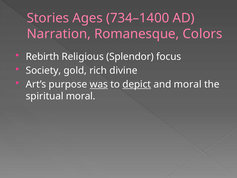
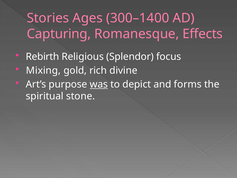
734–1400: 734–1400 -> 300–1400 (138, 18)
Narration: Narration -> Capturing (59, 34)
Colors: Colors -> Effects (203, 34)
Society: Society -> Mixing (43, 70)
depict underline: present -> none (137, 84)
and moral: moral -> forms (188, 84)
spiritual moral: moral -> stone (81, 96)
